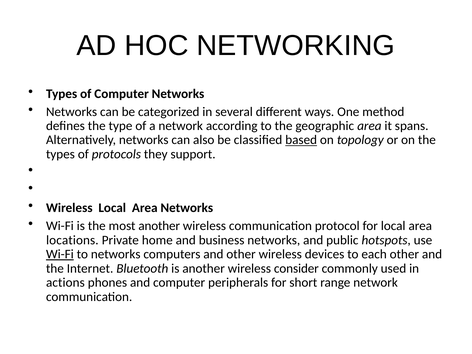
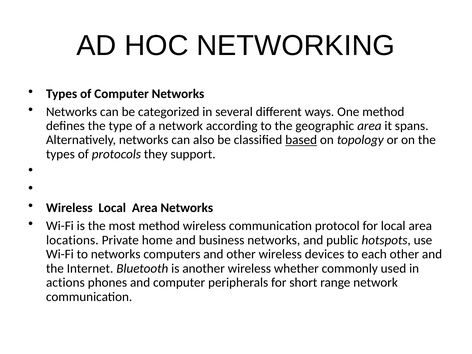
most another: another -> method (159, 226)
Wi-Fi underline: present -> none (60, 254)
consider: consider -> whether (296, 268)
